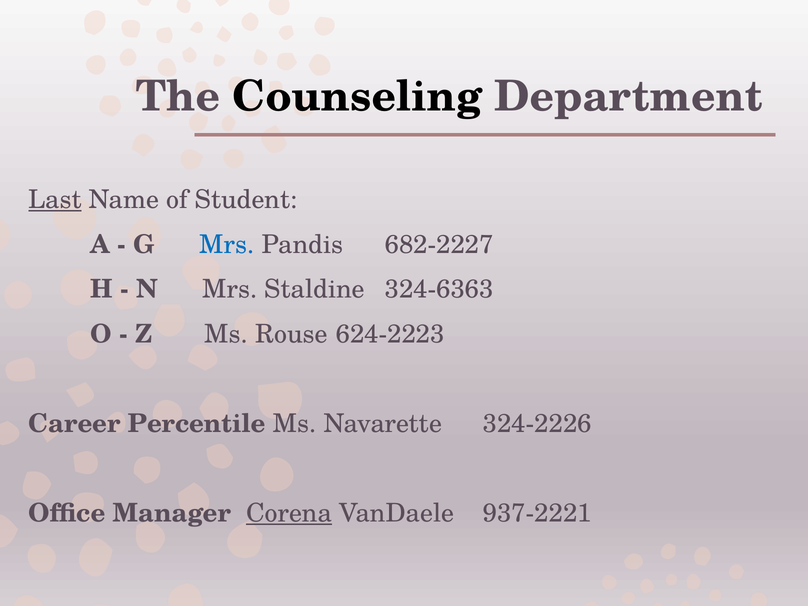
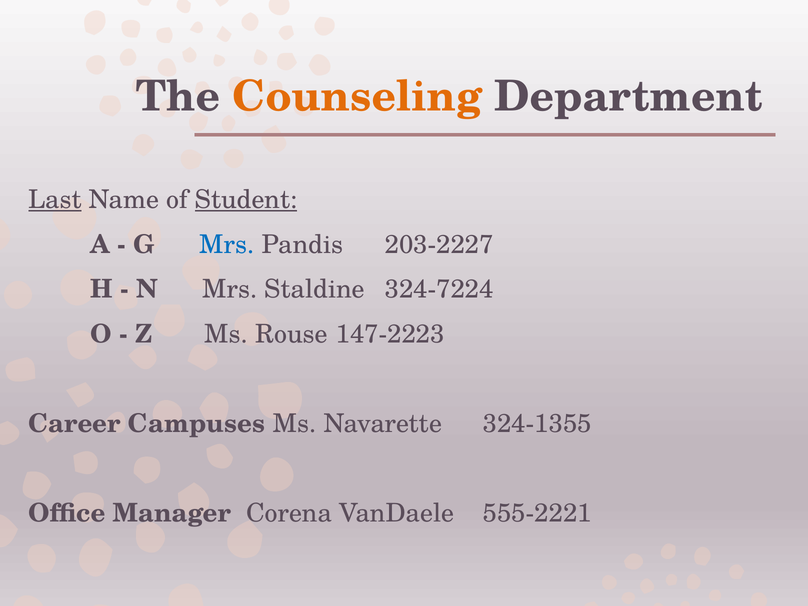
Counseling colour: black -> orange (357, 97)
Student underline: none -> present (246, 200)
682-2227: 682-2227 -> 203-2227 (439, 245)
324-6363: 324-6363 -> 324-7224 (439, 289)
624-2223: 624-2223 -> 147-2223 (390, 334)
Percentile: Percentile -> Campuses (197, 424)
324-2226: 324-2226 -> 324-1355 (537, 424)
Corena underline: present -> none (289, 513)
937-2221: 937-2221 -> 555-2221 (537, 513)
